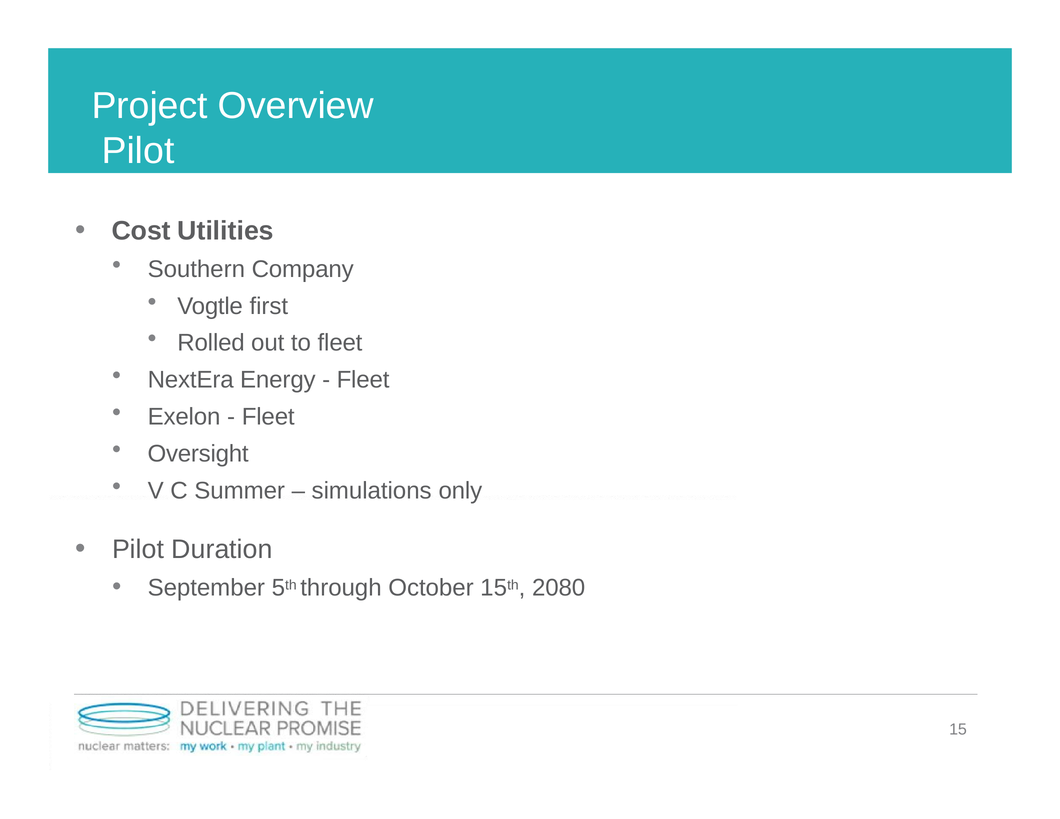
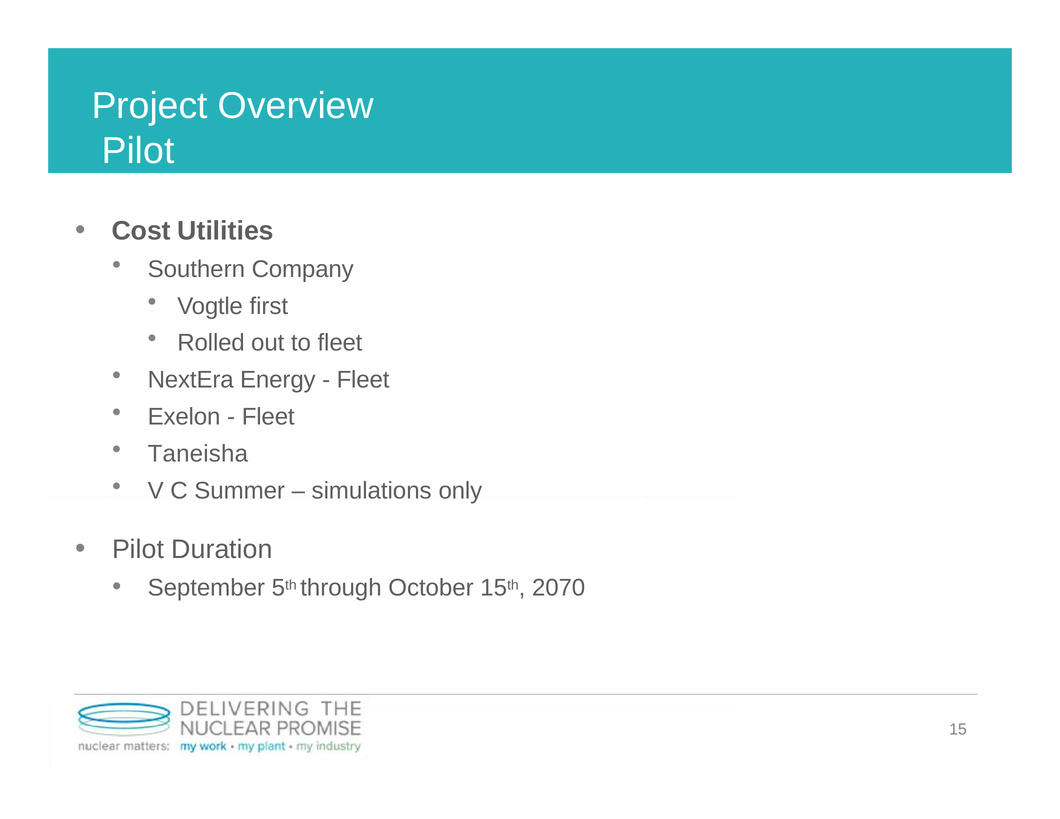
Oversight: Oversight -> Taneisha (198, 454)
2080: 2080 -> 2070 (559, 588)
